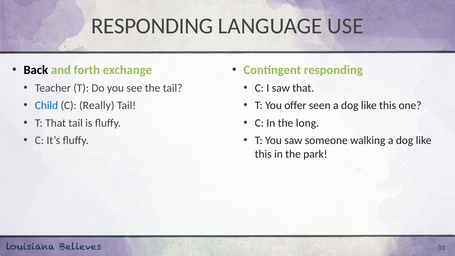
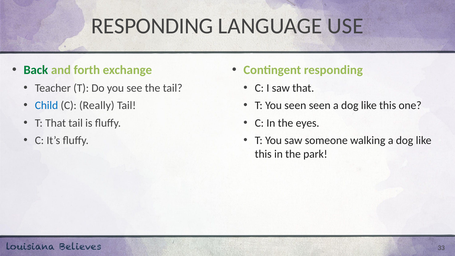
Back colour: black -> green (36, 70)
You offer: offer -> seen (295, 105)
long: long -> eyes (308, 123)
